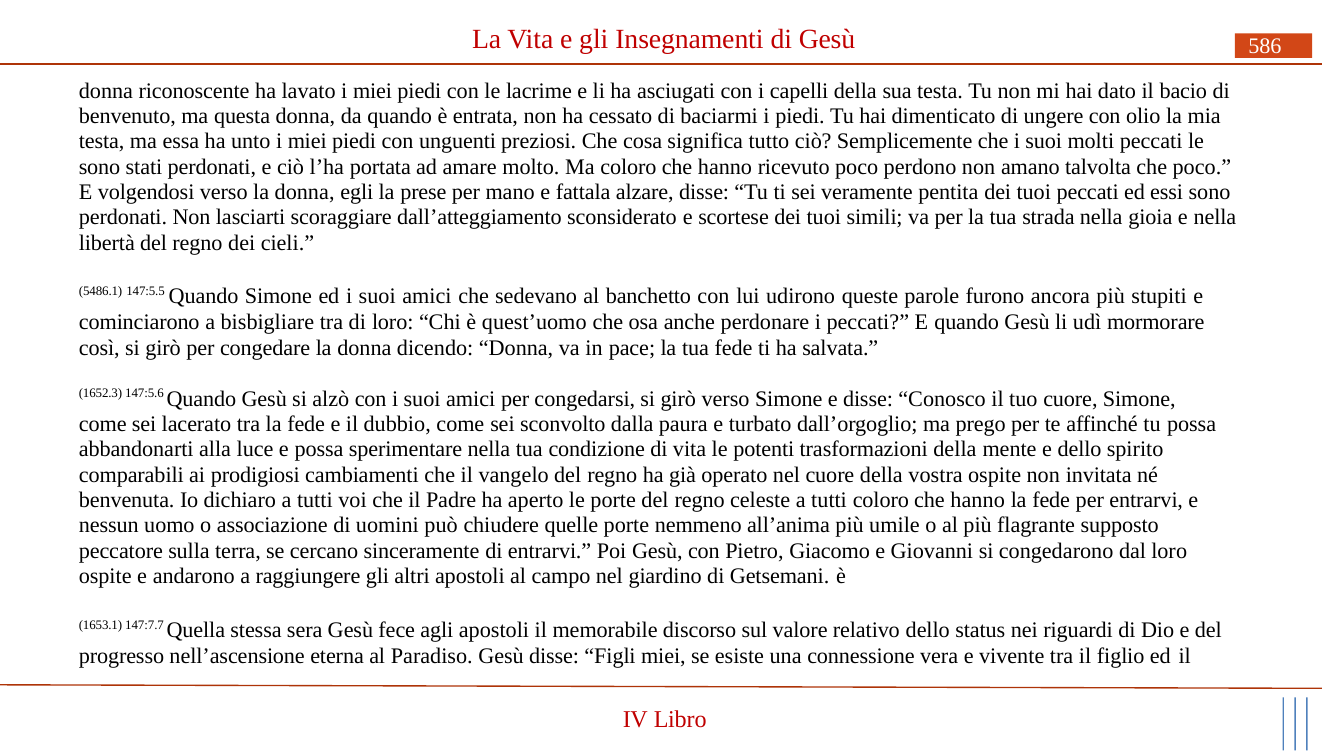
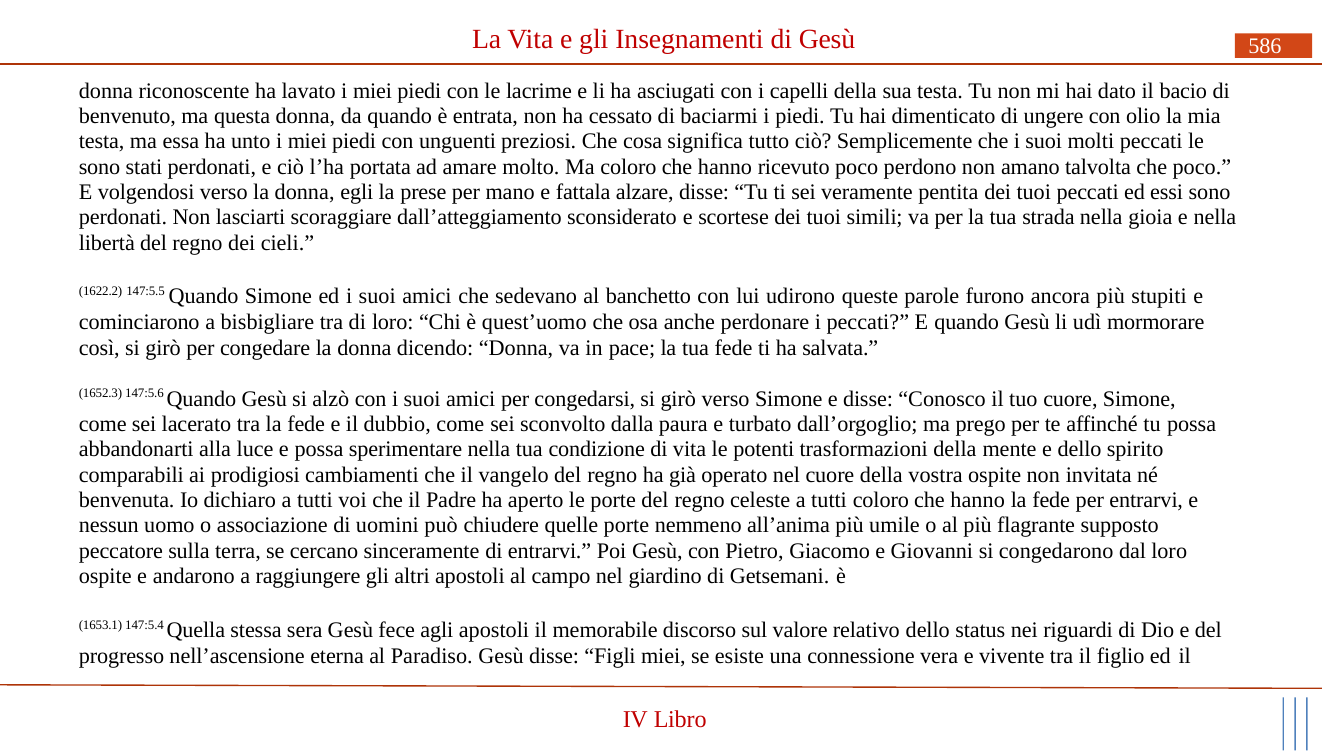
5486.1: 5486.1 -> 1622.2 (101, 291)
147:7.7: 147:7.7 -> 147:5.4 (145, 625)
